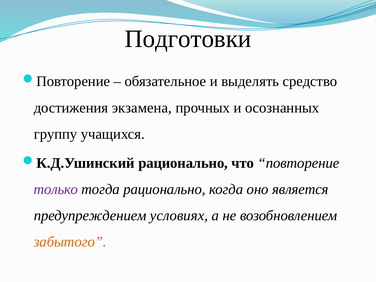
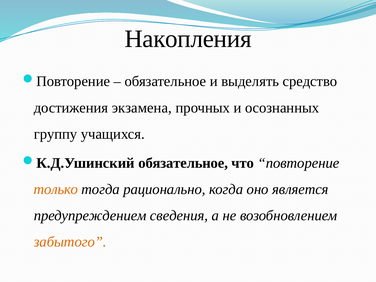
Подготовки: Подготовки -> Накопления (188, 39)
рационально: рационально -> обязательное (183, 163)
только colour: purple -> orange (56, 189)
условиях: условиях -> сведения (179, 216)
